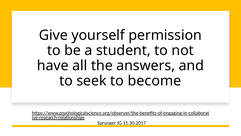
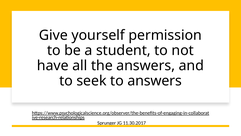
to become: become -> answers (155, 81)
